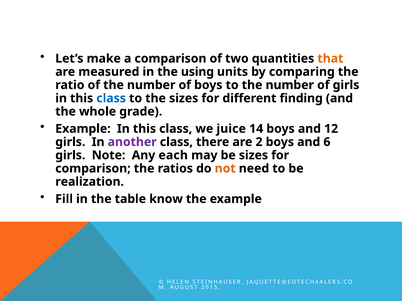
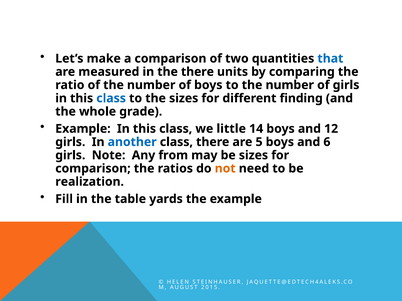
that colour: orange -> blue (330, 59)
the using: using -> there (197, 72)
juice: juice -> little (231, 129)
another colour: purple -> blue (132, 142)
2: 2 -> 5 (259, 142)
each: each -> from (173, 155)
know: know -> yards (166, 199)
